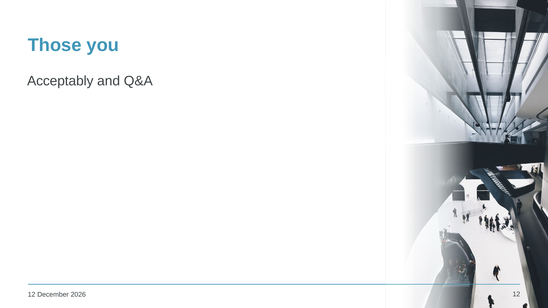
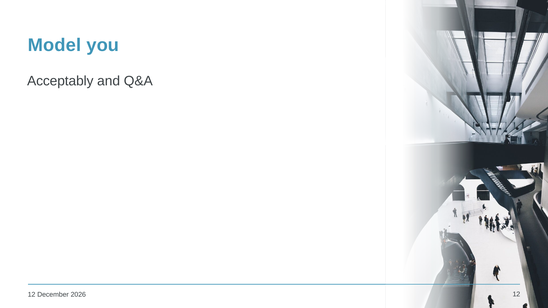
Those: Those -> Model (55, 45)
